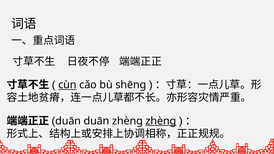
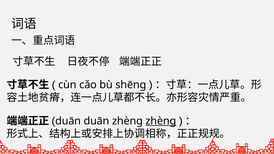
cùn underline: present -> none (67, 85)
